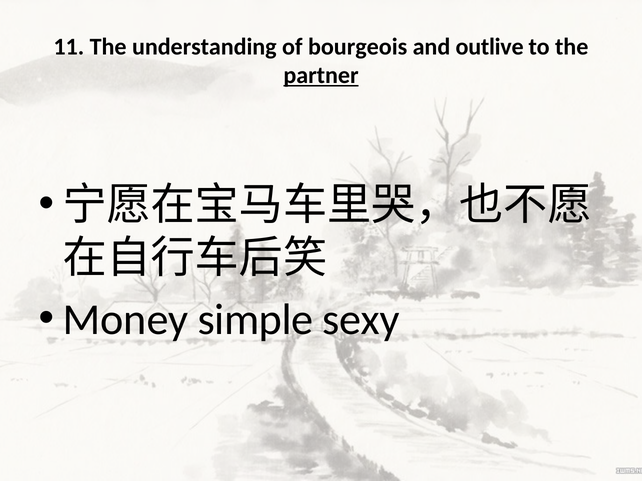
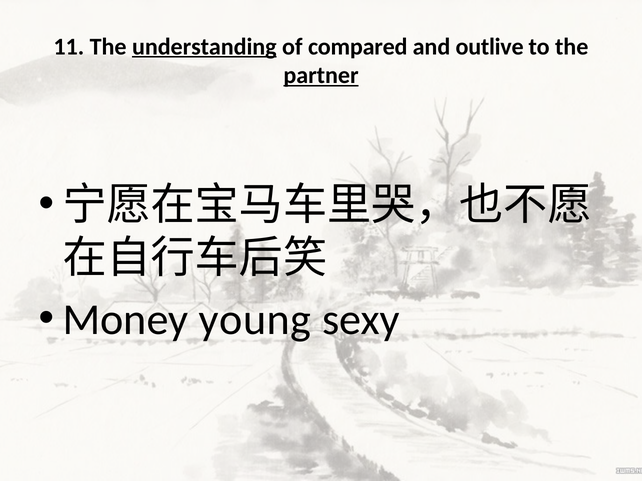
understanding underline: none -> present (204, 47)
bourgeois: bourgeois -> compared (358, 47)
simple: simple -> young (255, 320)
